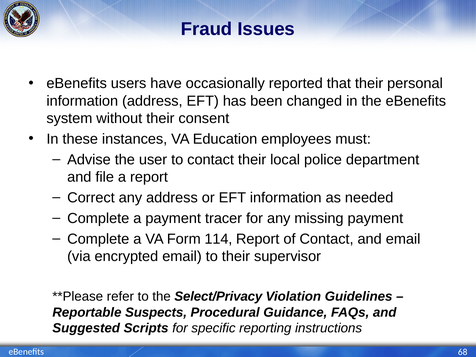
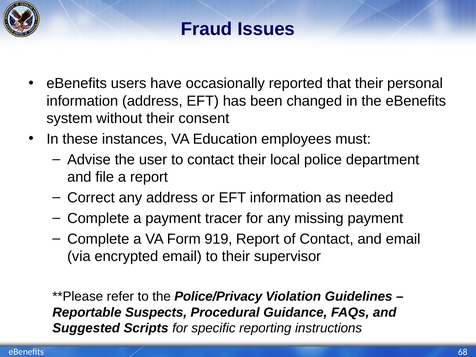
114: 114 -> 919 (218, 239)
Select/Privacy: Select/Privacy -> Police/Privacy (218, 296)
